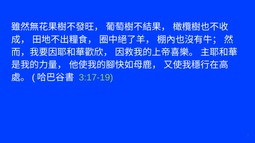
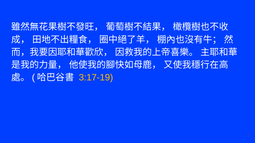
3:17-19 colour: light green -> yellow (96, 78)
